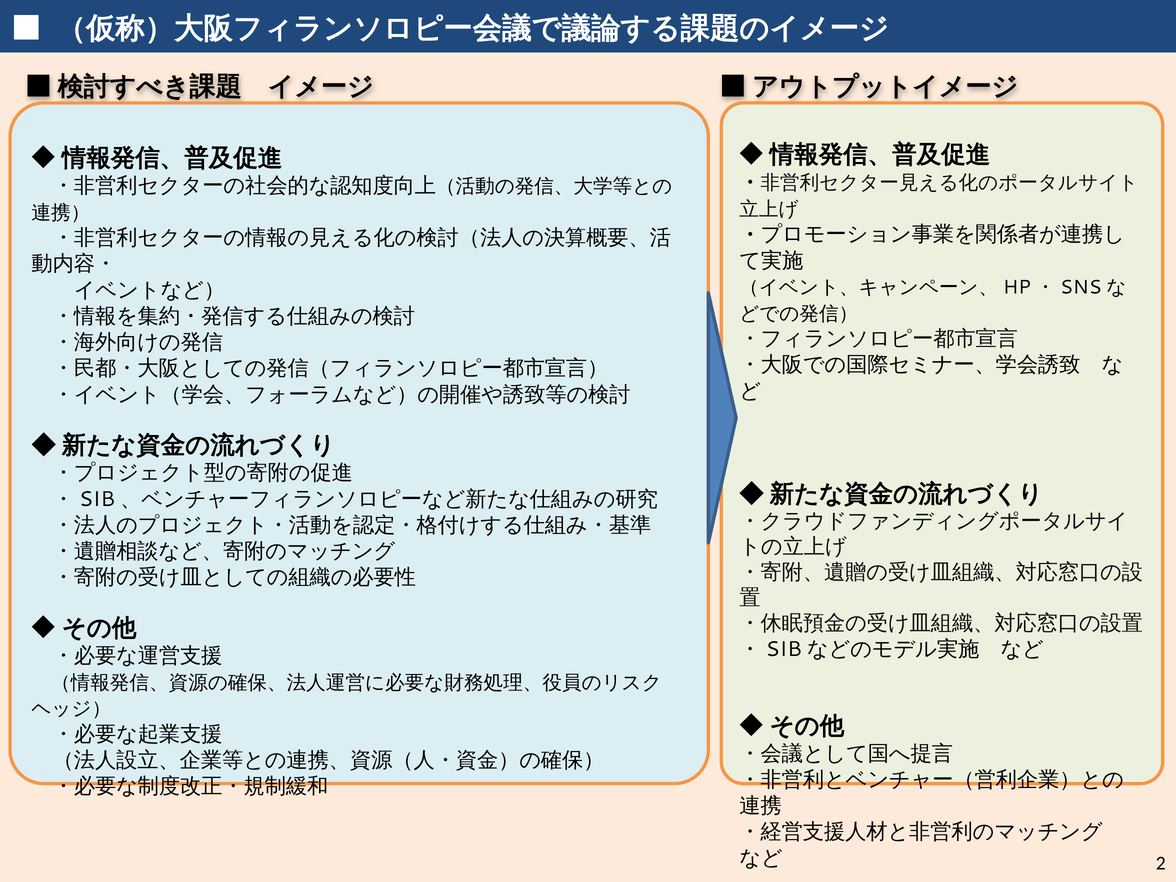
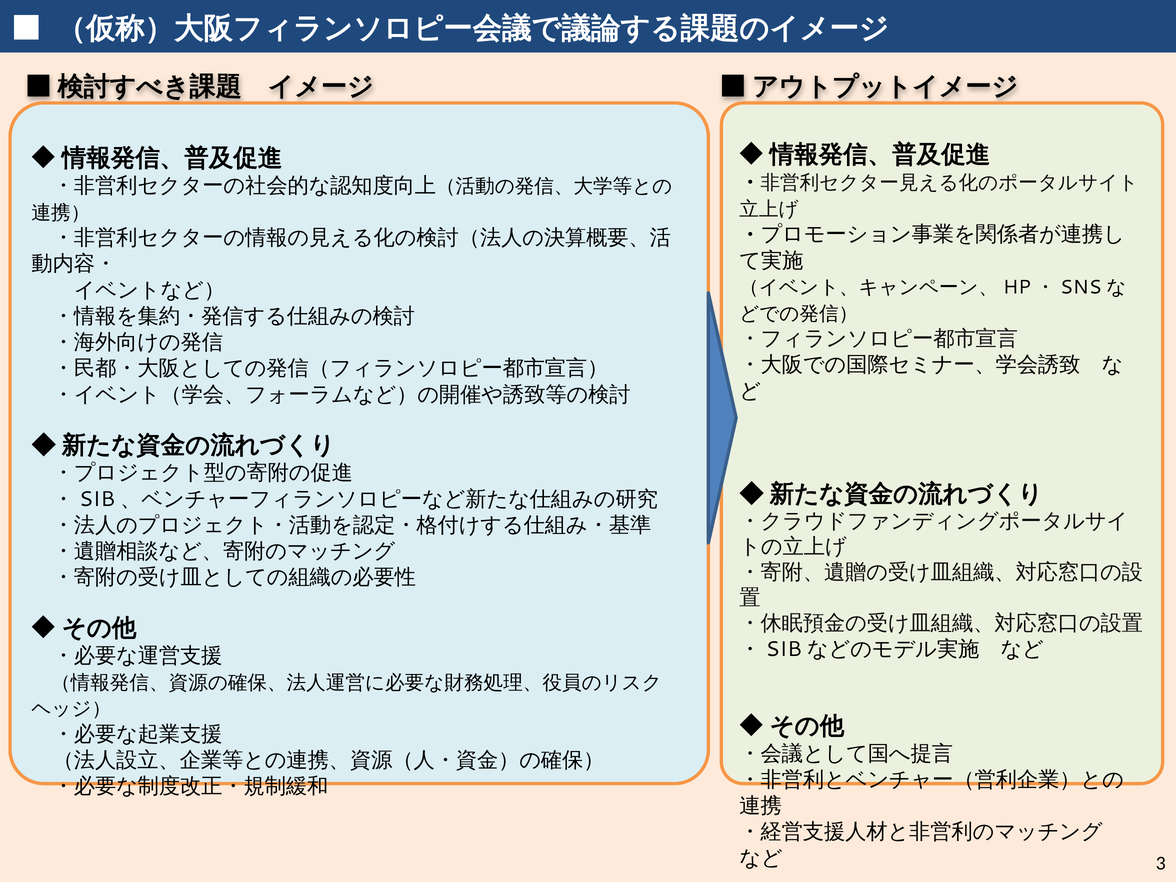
2: 2 -> 3 (1161, 863)
